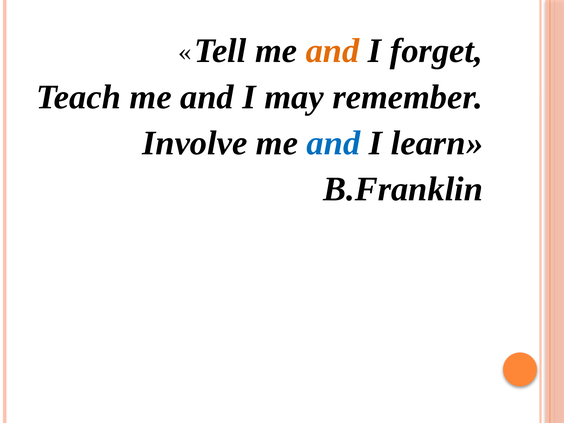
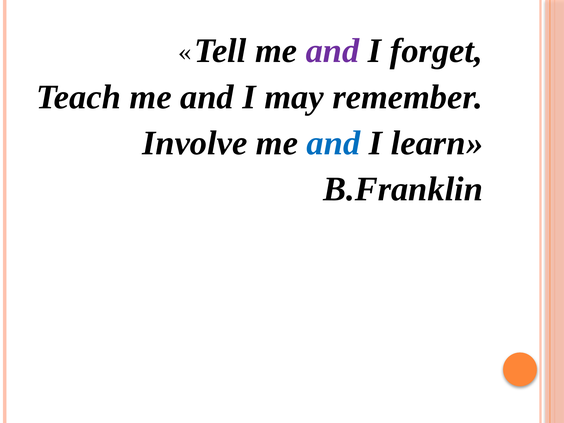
and colour: orange -> purple (333, 51)
